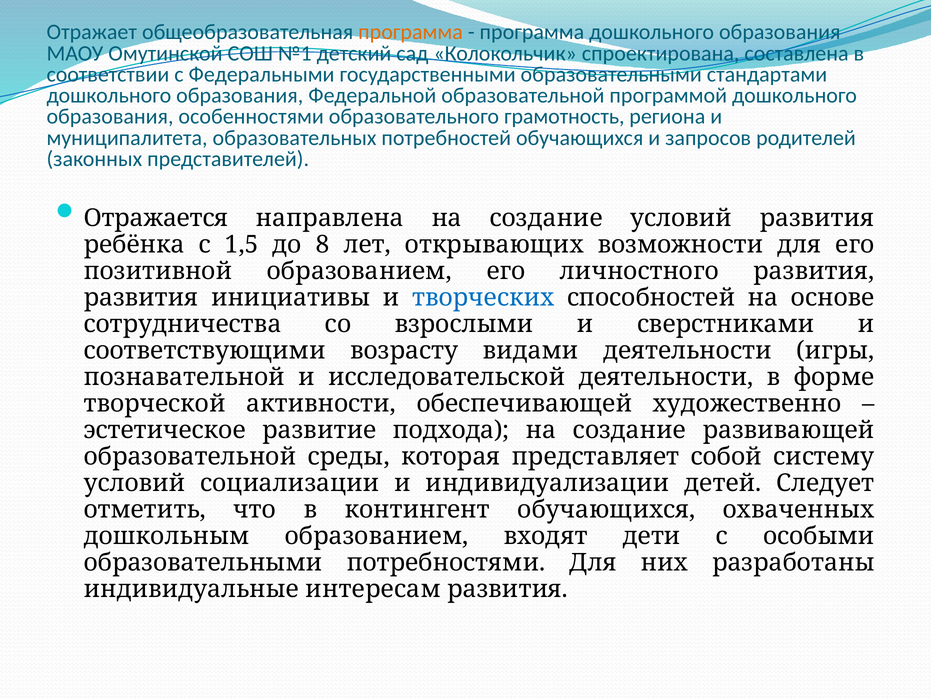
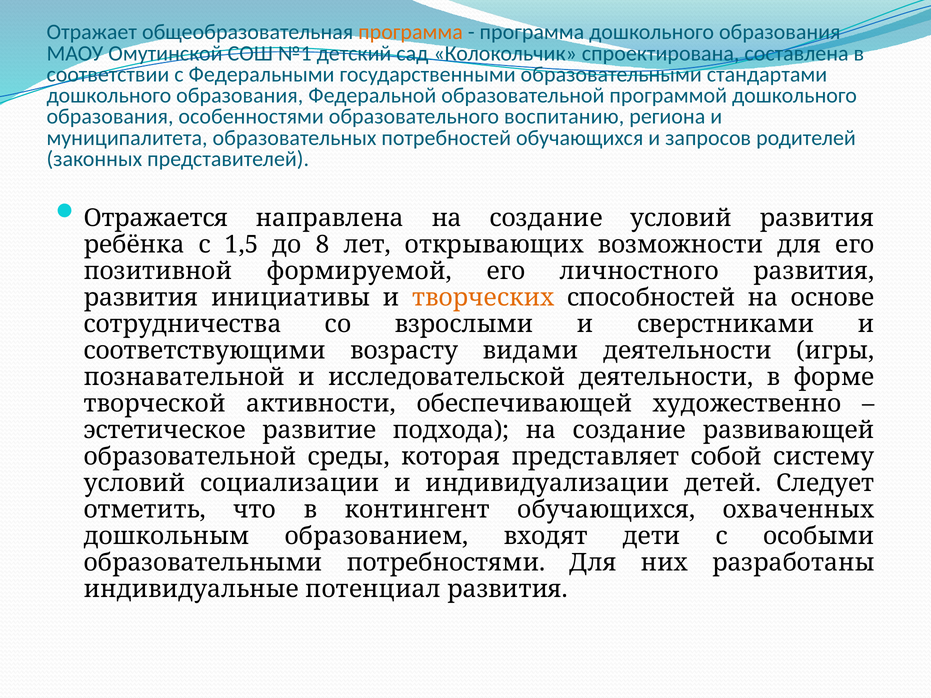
грамотность: грамотность -> воспитанию (564, 117)
позитивной образованием: образованием -> формируемой (359, 271)
творческих colour: blue -> orange (483, 298)
интересам: интересам -> потенциал (373, 590)
